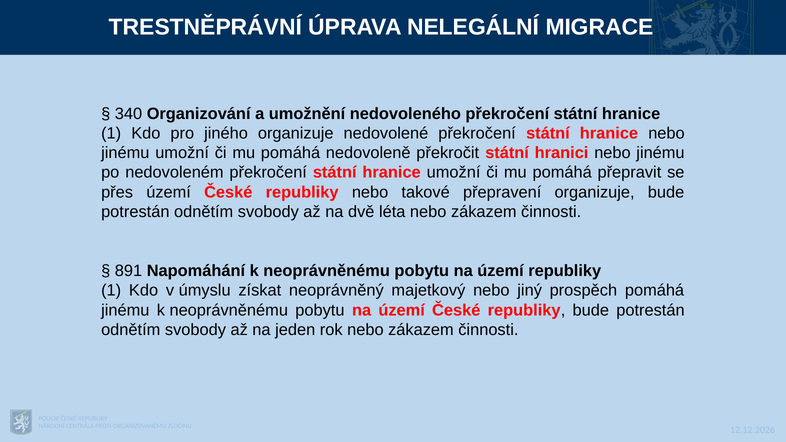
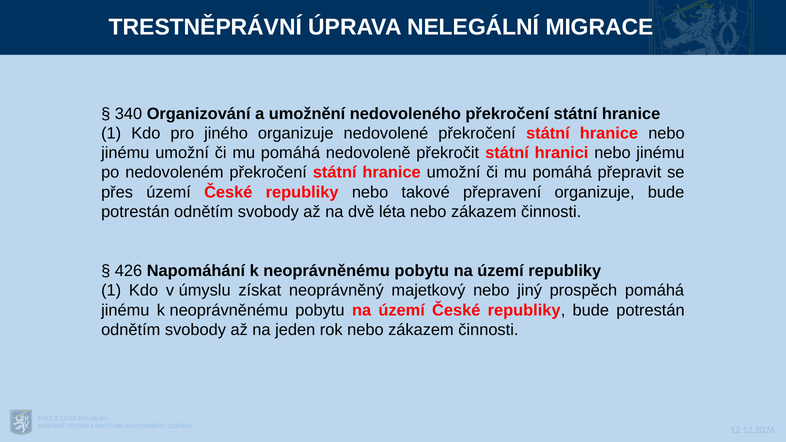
891: 891 -> 426 (129, 271)
